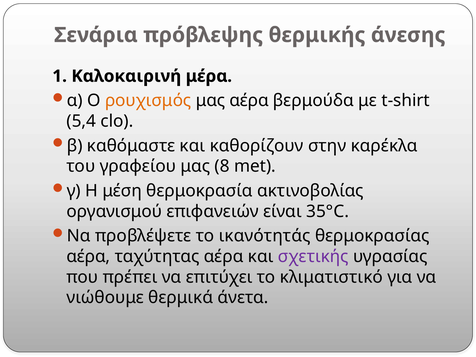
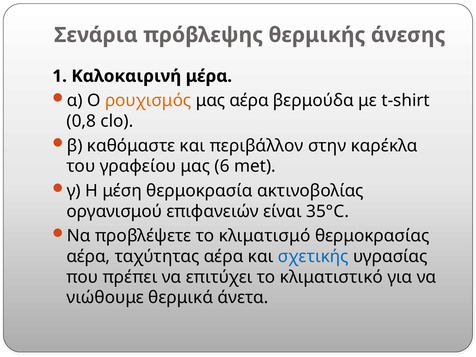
5,4: 5,4 -> 0,8 (81, 121)
καθορίζουν: καθορίζουν -> περιβάλλον (257, 146)
8: 8 -> 6 (222, 166)
ικανότητάς: ικανότητάς -> κλιματισμό (265, 236)
σχετικής colour: purple -> blue (313, 256)
